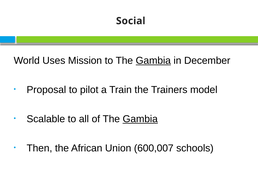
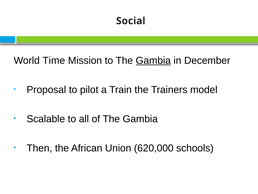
Uses: Uses -> Time (54, 60)
Gambia underline: present -> none (140, 119)
600,007: 600,007 -> 620,000 (154, 148)
